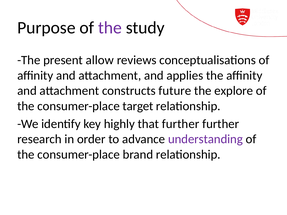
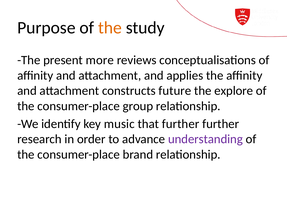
the colour: purple -> orange (110, 28)
allow: allow -> more (100, 60)
target: target -> group (138, 106)
highly: highly -> music (119, 124)
